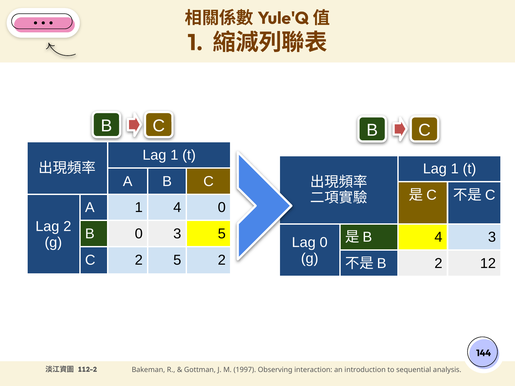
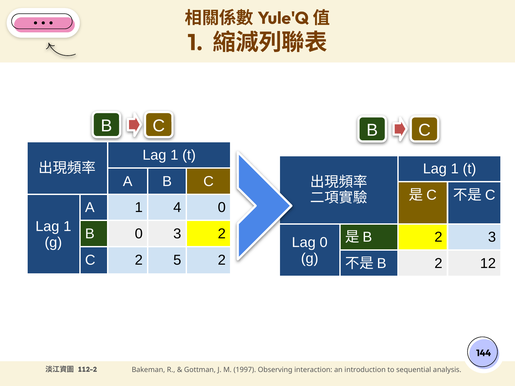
2: 2 -> 1 (67, 227)
3 5: 5 -> 2 (222, 234)
4: 4 -> 2 (438, 237)
